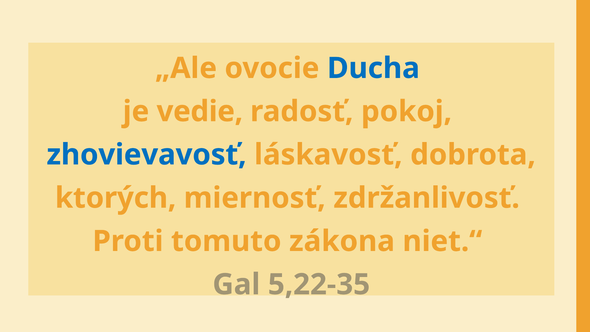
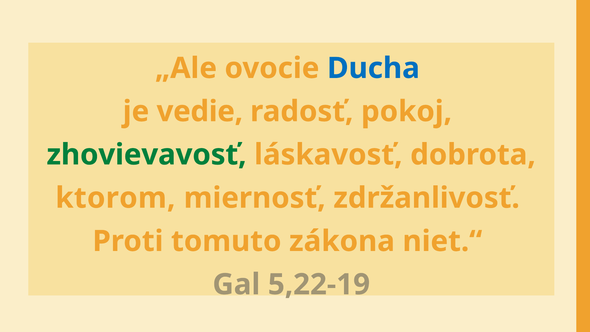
zhovievavosť colour: blue -> green (147, 155)
ktorých: ktorých -> ktorom (115, 198)
5,22-35: 5,22-35 -> 5,22-19 (319, 284)
